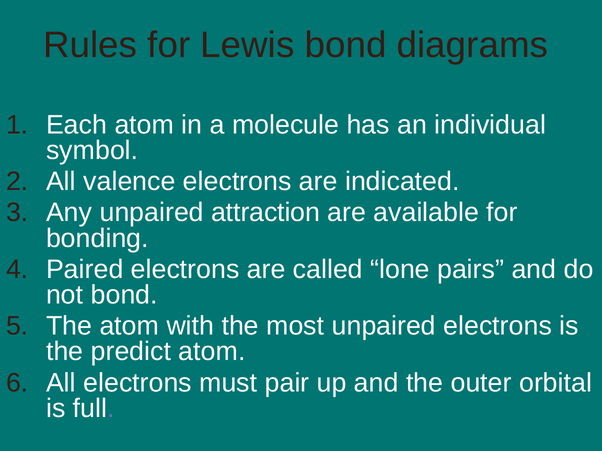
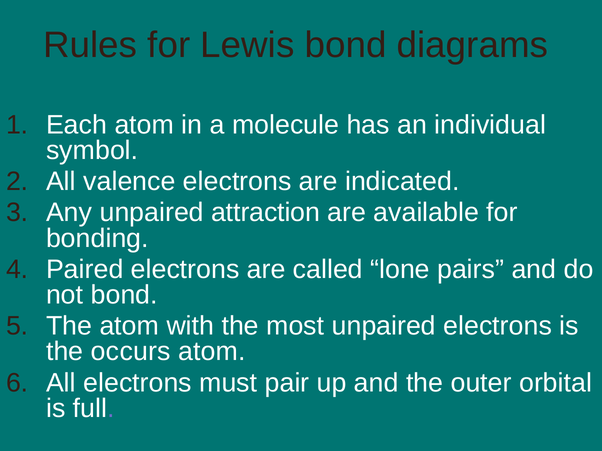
predict: predict -> occurs (131, 352)
